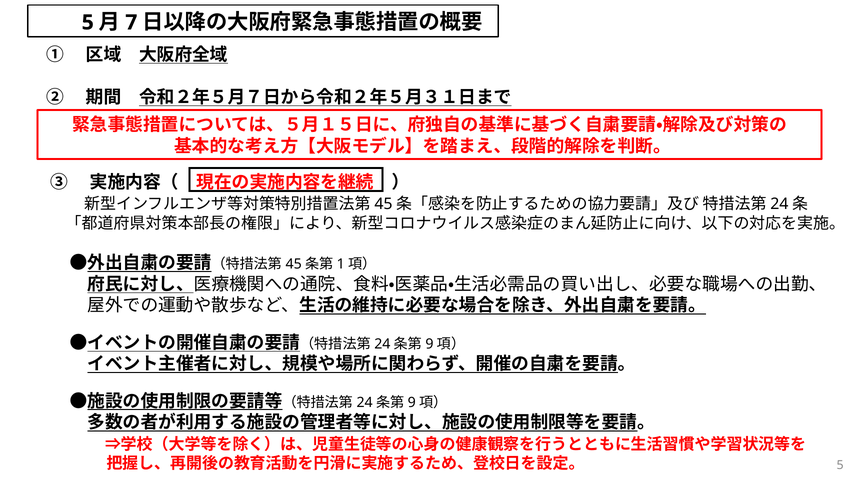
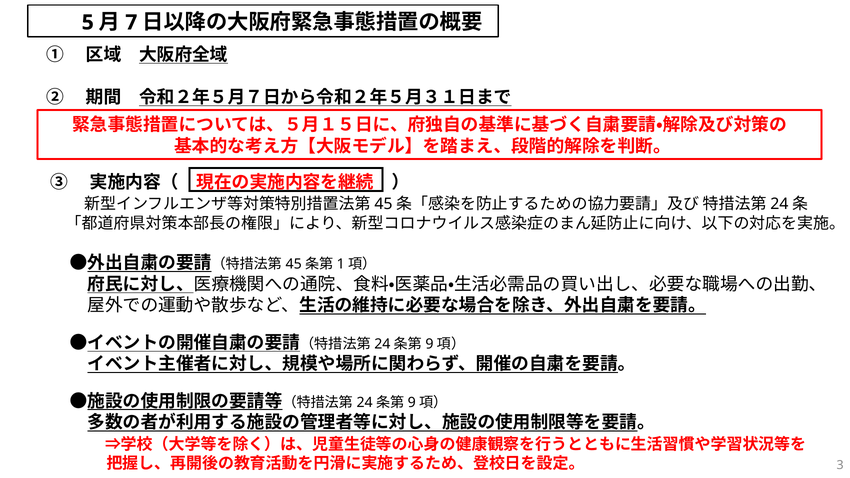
5: 5 -> 3 (840, 465)
